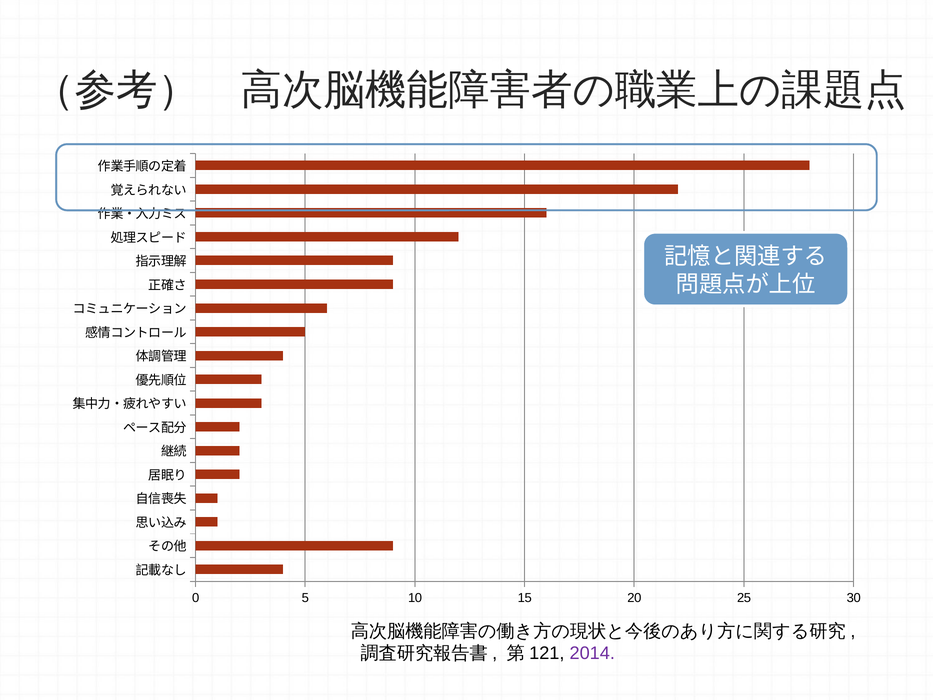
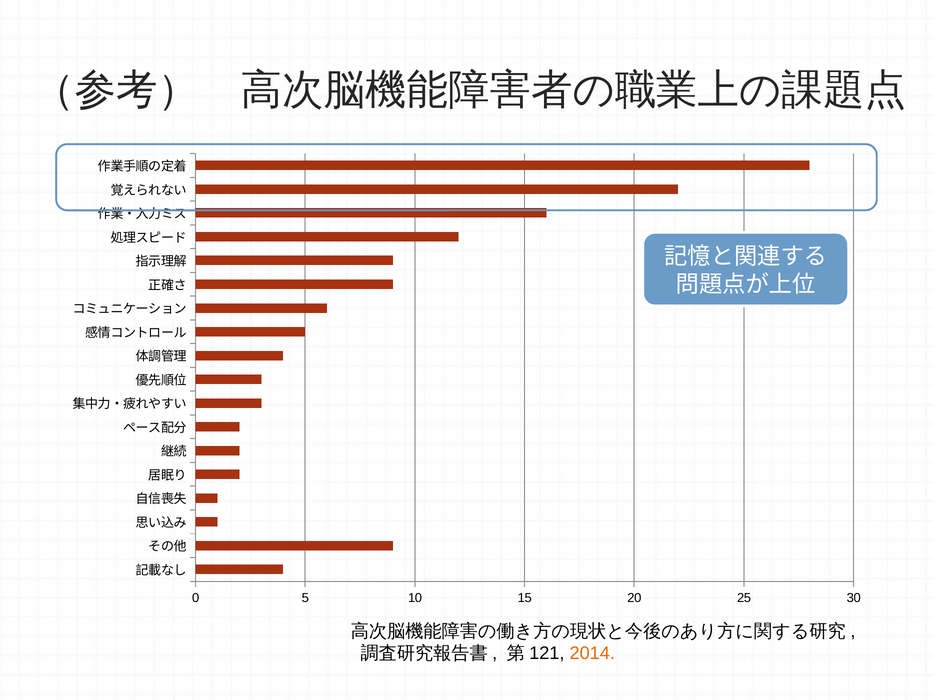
2014 colour: purple -> orange (592, 653)
